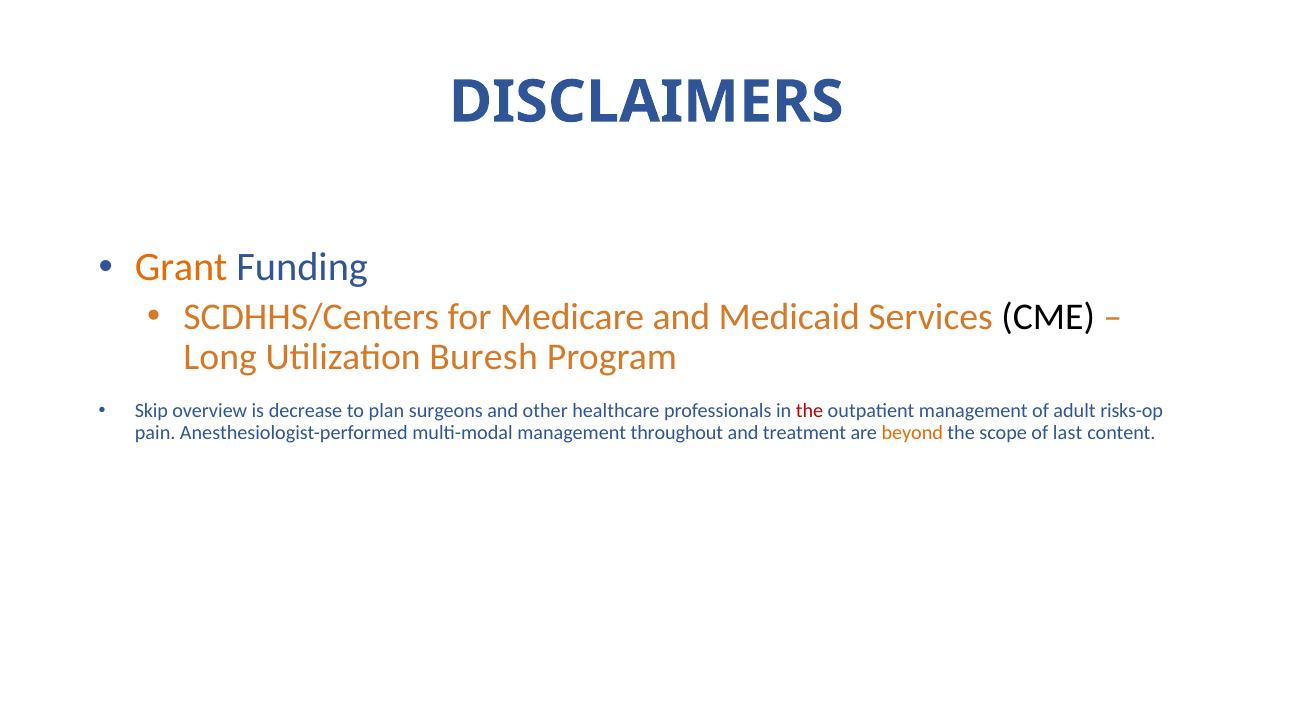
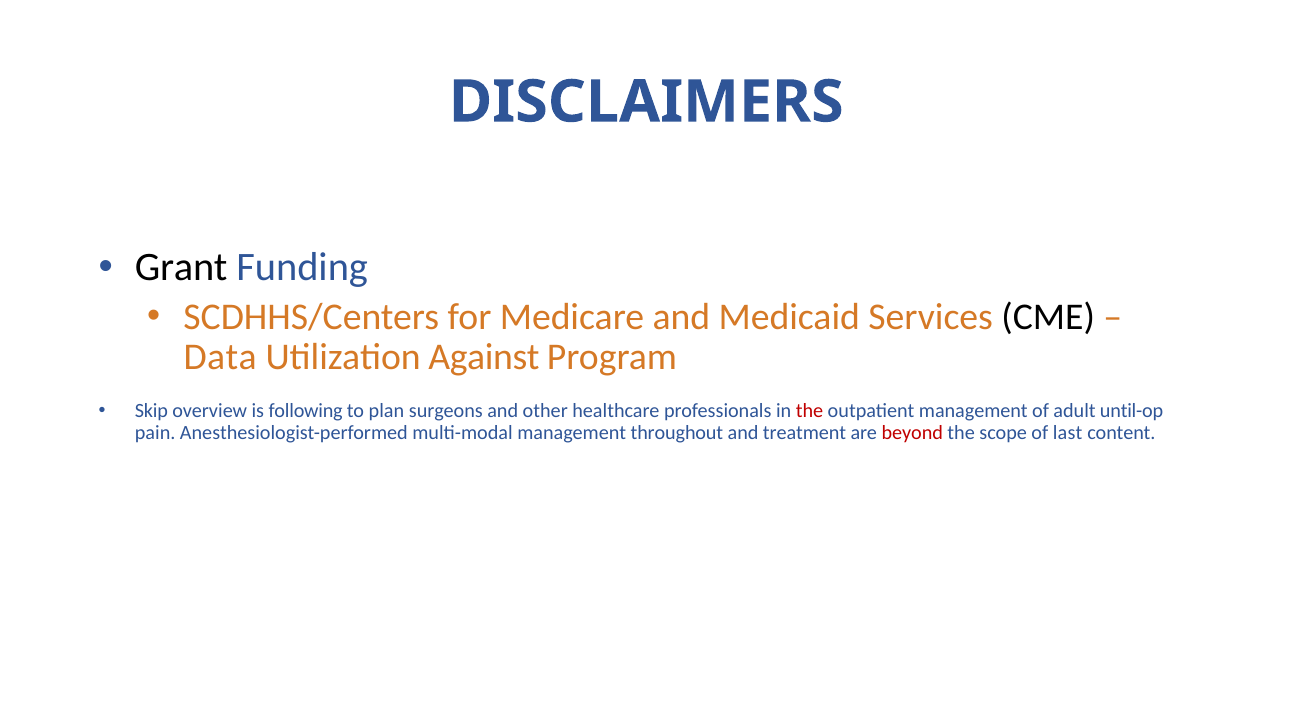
Grant colour: orange -> black (181, 268)
Long: Long -> Data (220, 357)
Buresh: Buresh -> Against (484, 357)
decrease: decrease -> following (306, 411)
risks-op: risks-op -> until-op (1132, 411)
beyond colour: orange -> red (912, 433)
